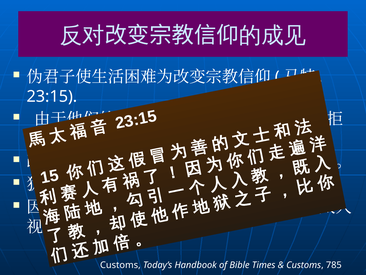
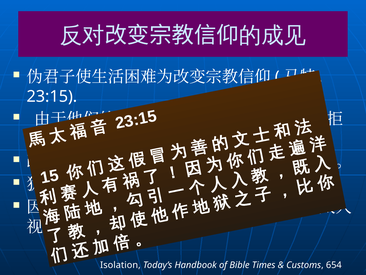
Customs: Customs -> Isolation (120, 265)
785: 785 -> 654 (334, 265)
